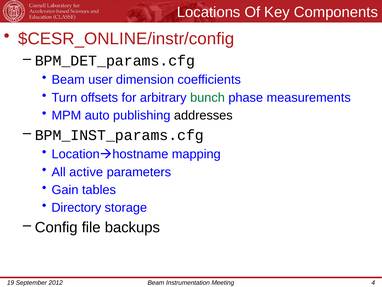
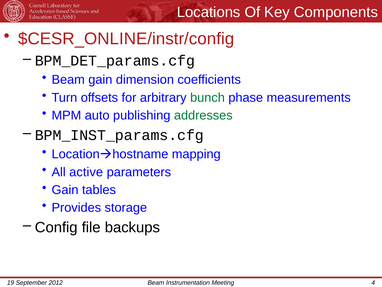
Beam user: user -> gain (100, 80)
addresses colour: black -> green (203, 115)
Directory: Directory -> Provides (76, 207)
